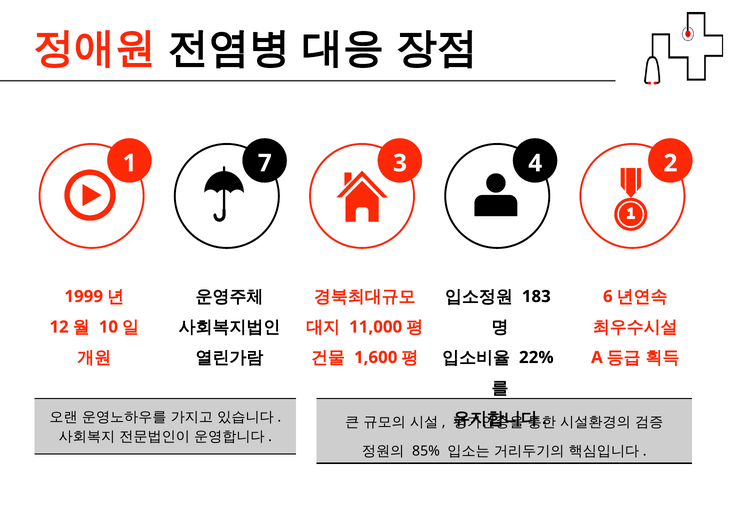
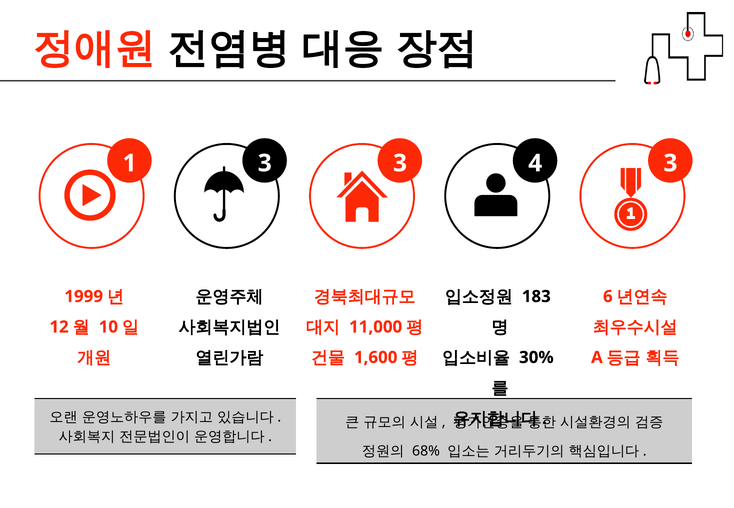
1 7: 7 -> 3 (265, 163)
4 2: 2 -> 3 (670, 163)
22%: 22% -> 30% (536, 358)
85%: 85% -> 68% (426, 451)
